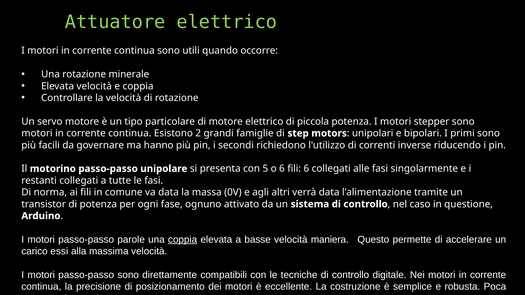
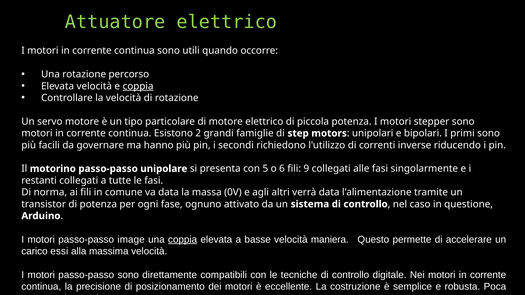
minerale: minerale -> percorso (129, 74)
coppia underline: none -> present (138, 86)
fili 6: 6 -> 9 (306, 169)
parole: parole -> image (131, 240)
